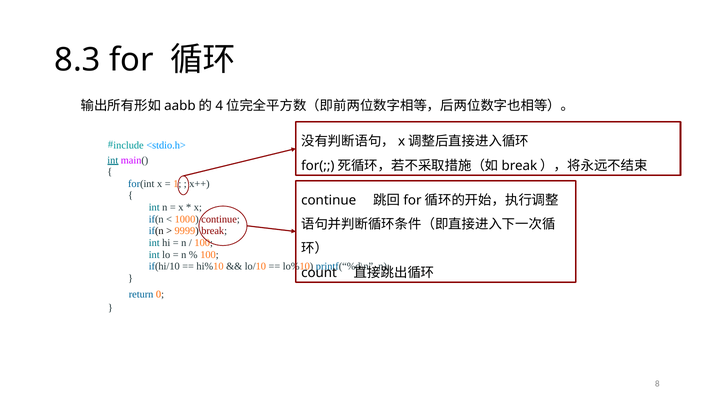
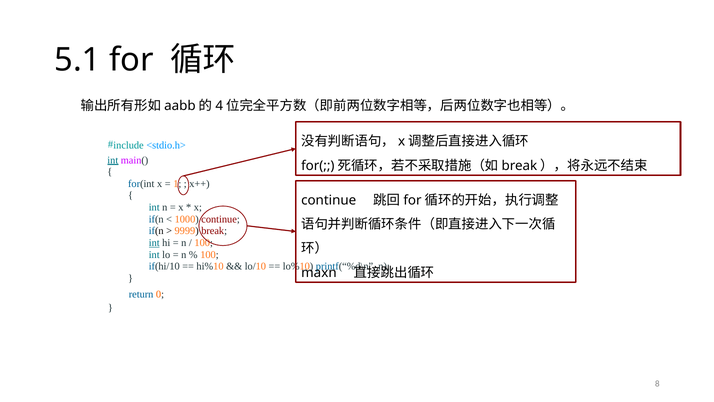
8.3: 8.3 -> 5.1 (78, 60)
int underline: none -> present (154, 243)
count: count -> maxn (319, 272)
